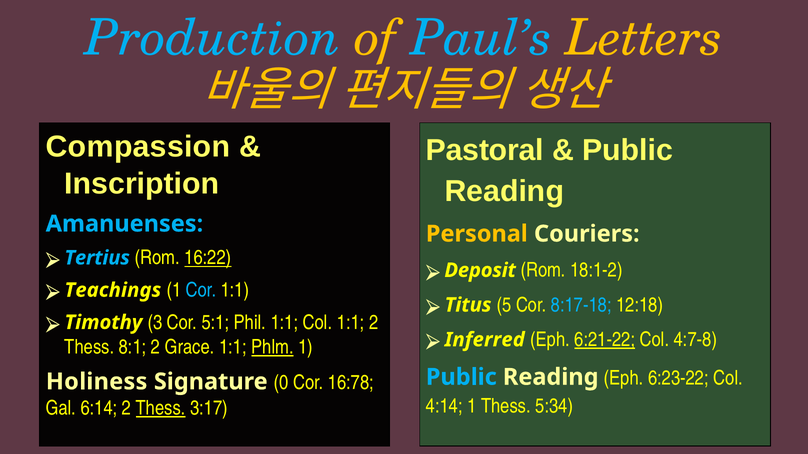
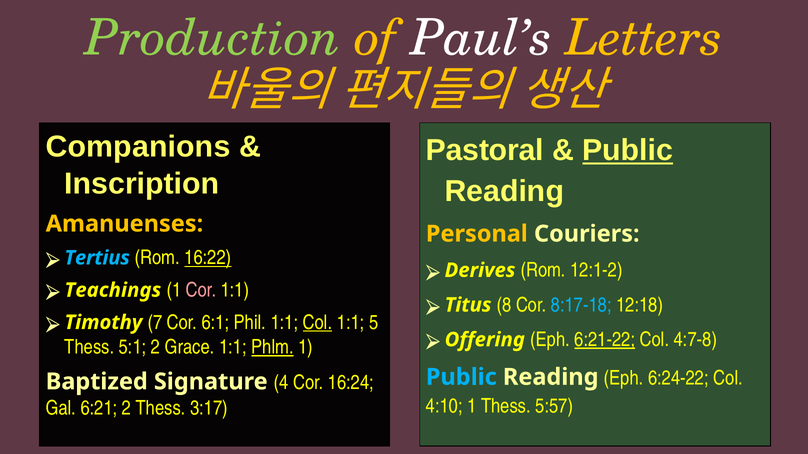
Production colour: light blue -> light green (213, 38)
Paul’s colour: light blue -> white (481, 38)
Compassion: Compassion -> Companions (138, 147)
Public underline: none -> present (628, 151)
Amanuenses colour: light blue -> yellow (124, 224)
Deposit: Deposit -> Derives (480, 271)
18:1-2: 18:1-2 -> 12:1-2 (596, 271)
Cor colour: light blue -> pink (201, 290)
5: 5 -> 8 (504, 305)
3: 3 -> 7 (155, 323)
5:1: 5:1 -> 6:1 (215, 323)
Col underline: none -> present (317, 323)
1:1 2: 2 -> 5 (374, 323)
Inferred: Inferred -> Offering (485, 340)
8:1: 8:1 -> 5:1 (133, 347)
6:23-22: 6:23-22 -> 6:24-22 (678, 379)
Holiness: Holiness -> Baptized (97, 382)
0: 0 -> 4 (281, 383)
16:78: 16:78 -> 16:24 (351, 383)
4:14: 4:14 -> 4:10 (444, 406)
5:34: 5:34 -> 5:57 (554, 406)
6:14: 6:14 -> 6:21 (99, 409)
Thess underline: present -> none (161, 409)
